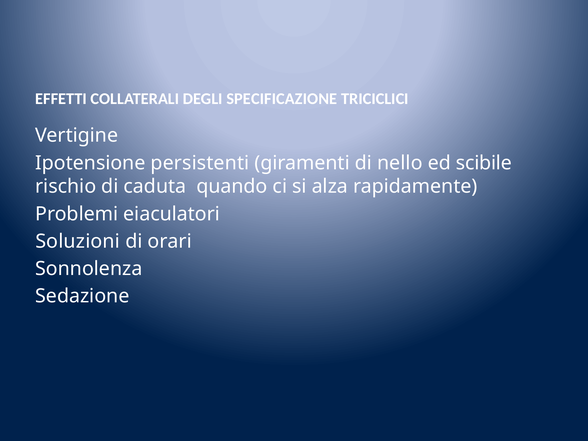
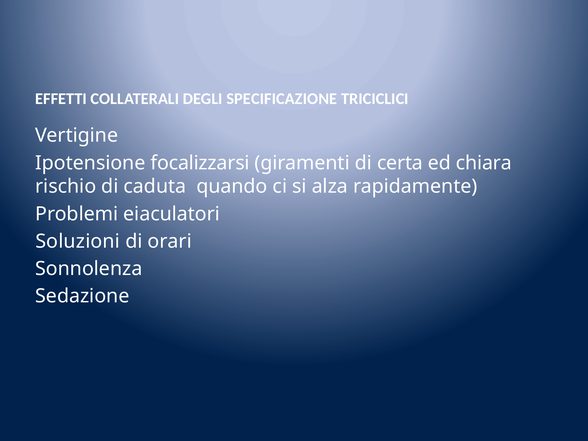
persistenti: persistenti -> focalizzarsi (200, 163)
nello: nello -> certa (400, 163)
scibile: scibile -> chiara (484, 163)
